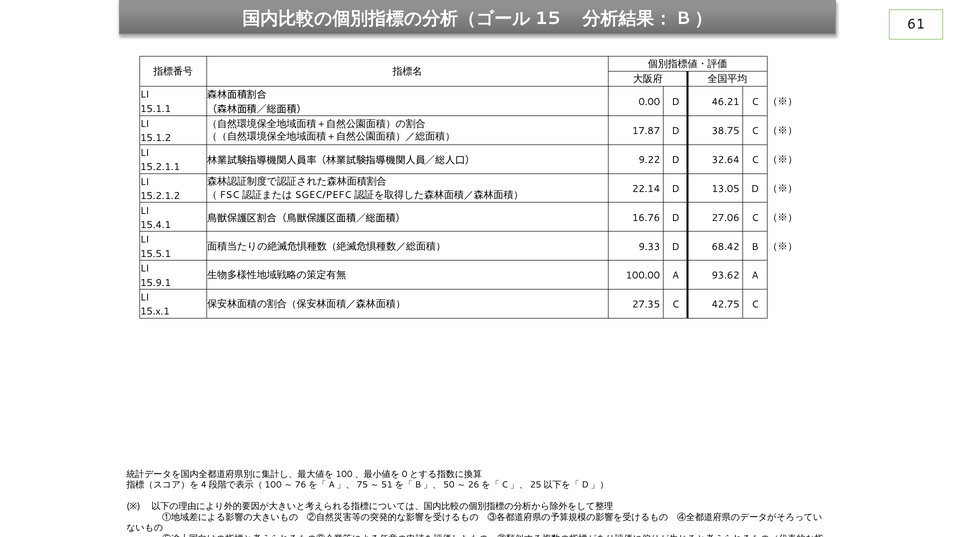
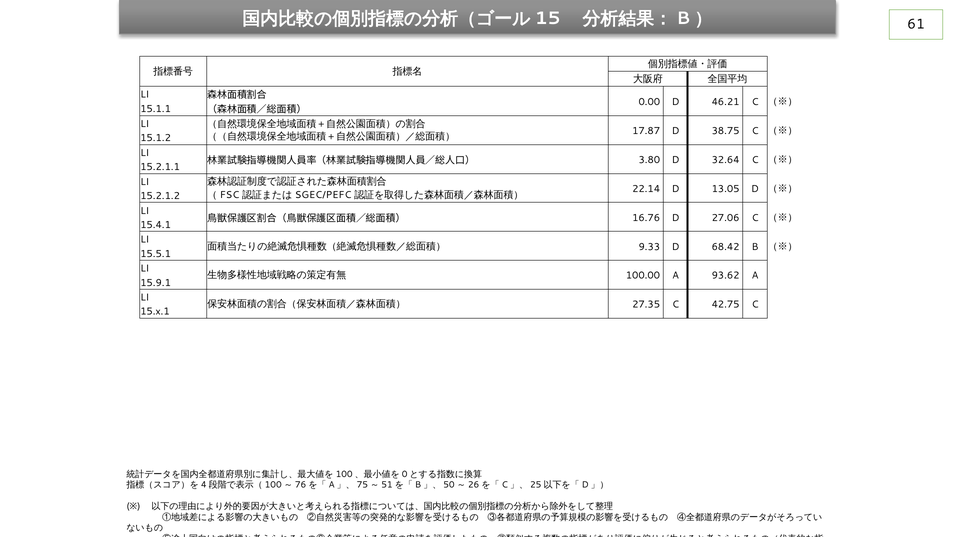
9.22: 9.22 -> 3.80 (649, 160)
